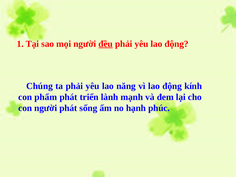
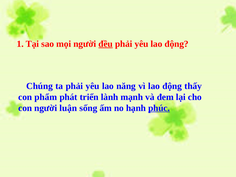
kính: kính -> thấy (193, 86)
người phát: phát -> luận (68, 108)
phúc underline: none -> present (159, 108)
